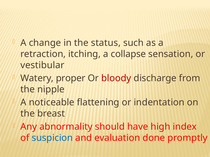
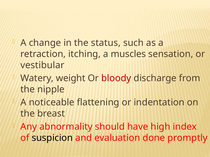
collapse: collapse -> muscles (128, 54)
proper: proper -> weight (71, 78)
suspicion colour: blue -> black (52, 138)
